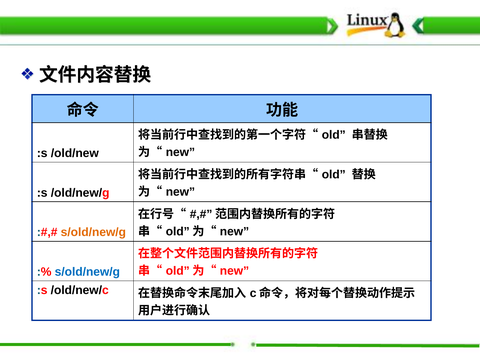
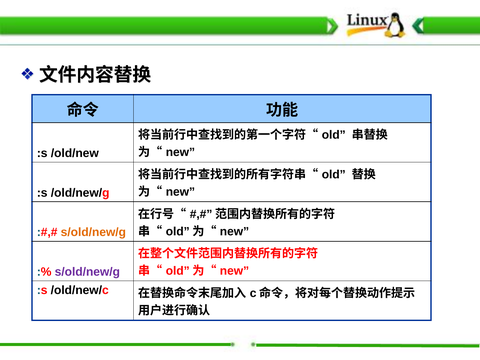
s/old/new/g colour: blue -> purple (87, 272)
